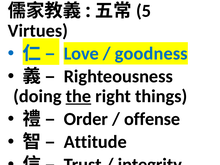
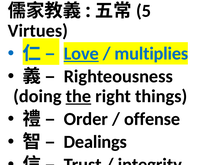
Love underline: none -> present (81, 54)
goodness: goodness -> multiplies (151, 54)
Attitude: Attitude -> Dealings (95, 142)
